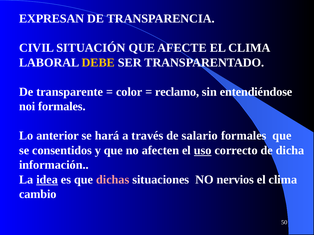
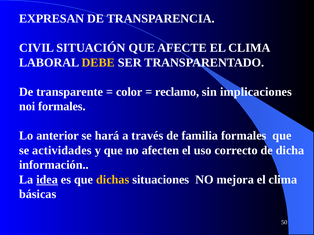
entendiéndose: entendiéndose -> implicaciones (256, 92)
salario: salario -> familia (200, 136)
consentidos: consentidos -> actividades (62, 151)
uso underline: present -> none (203, 151)
dichas colour: pink -> yellow (113, 180)
nervios: nervios -> mejora (235, 180)
cambio: cambio -> básicas (38, 195)
